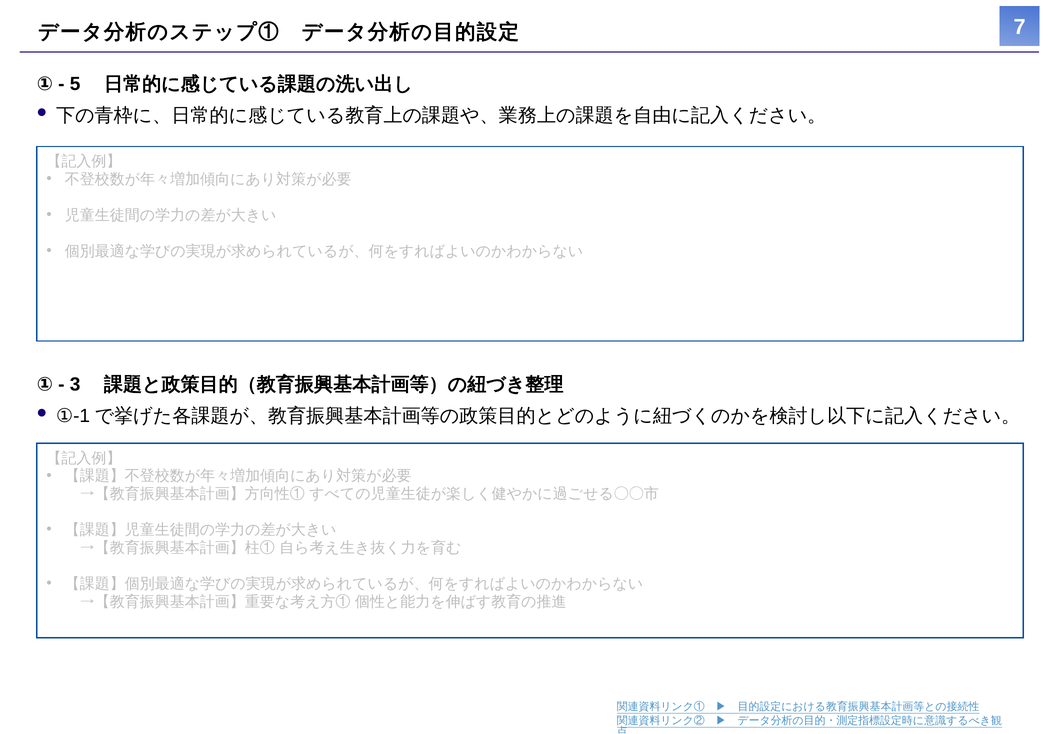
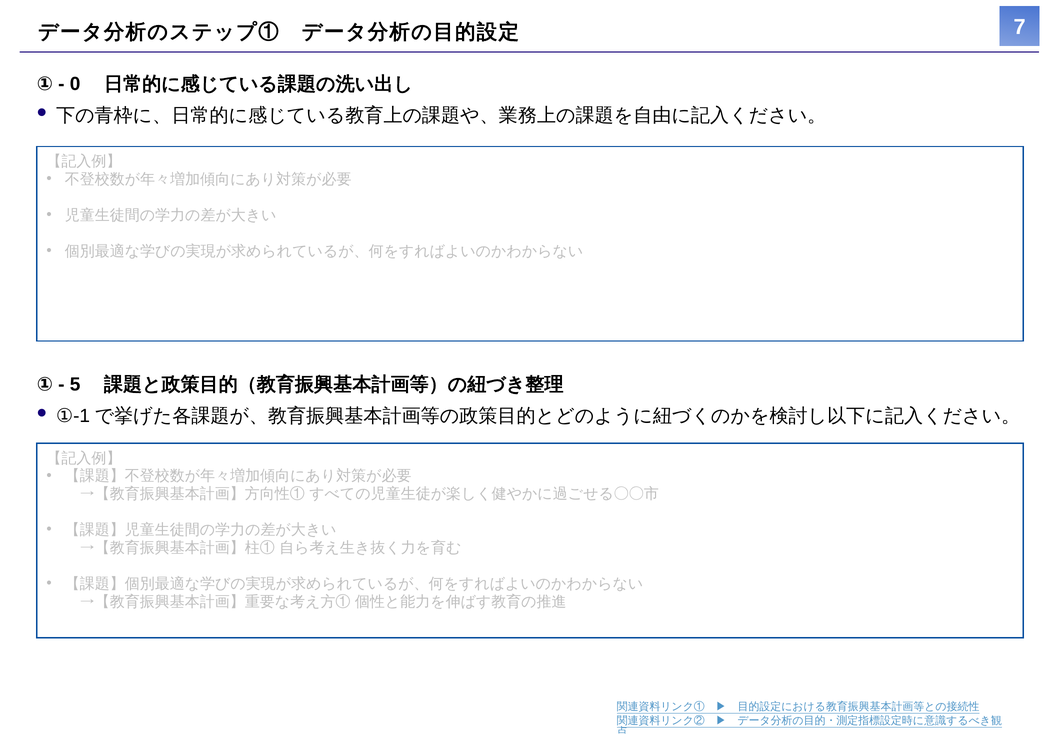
5: 5 -> 0 (75, 84)
3: 3 -> 5 (75, 384)
